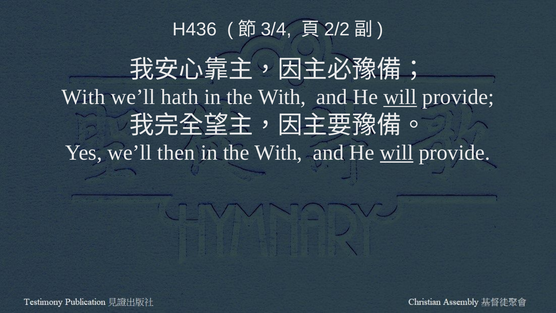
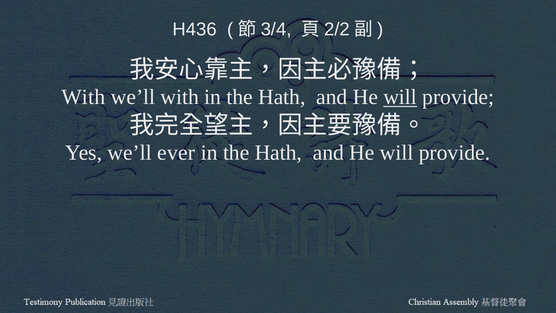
we’ll hath: hath -> with (180, 97)
With: With -> Hath (282, 97)
then: then -> ever (176, 153)
With: With -> Hath (278, 153)
will underline: present -> none (397, 153)
